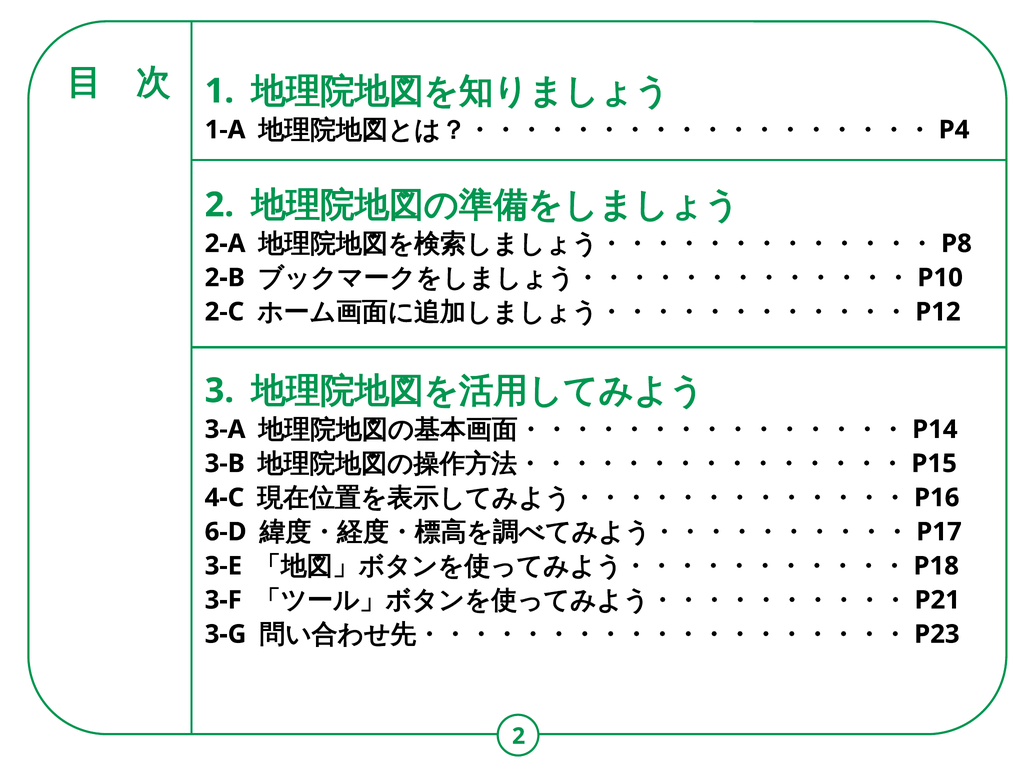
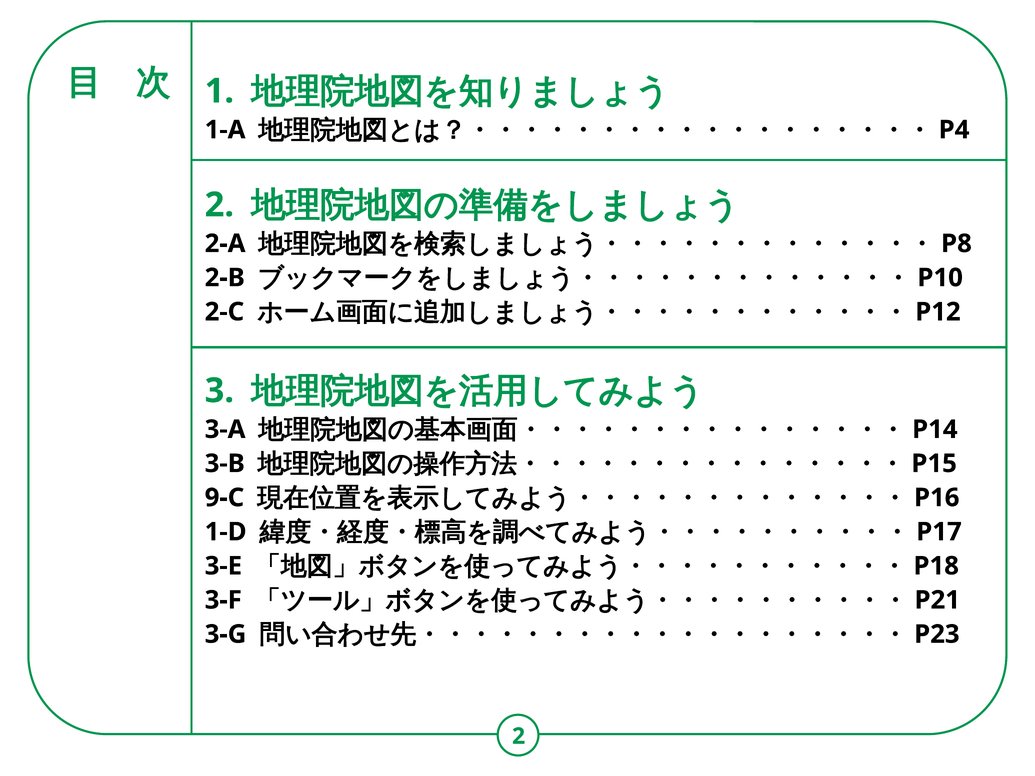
4-C: 4-C -> 9-C (224, 498)
6-D: 6-D -> 1-D (226, 532)
